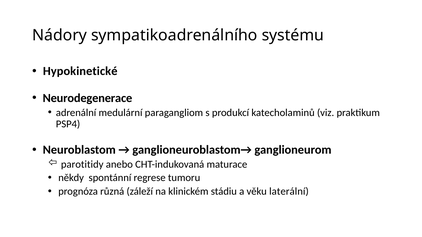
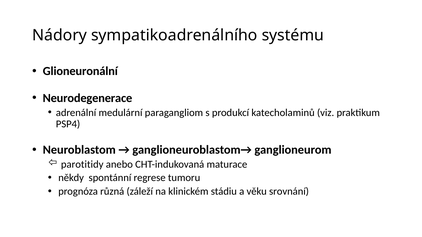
Hypokinetické: Hypokinetické -> Glioneuronální (80, 71)
laterální: laterální -> srovnání (289, 192)
